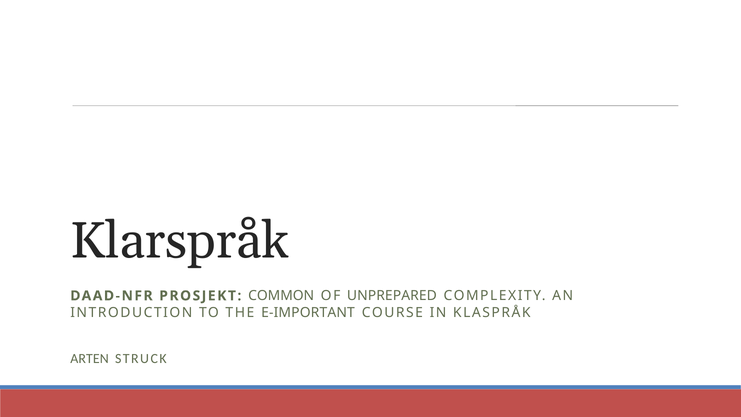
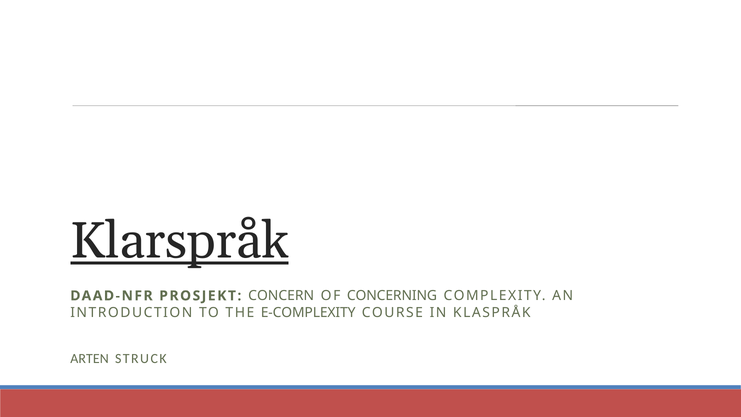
Klarspråk underline: none -> present (180, 241)
COMMON: COMMON -> CONCERN (281, 296)
UNPREPARED: UNPREPARED -> CONCERNING (392, 296)
E-IMPORTANT: E-IMPORTANT -> E-COMPLEXITY (308, 312)
